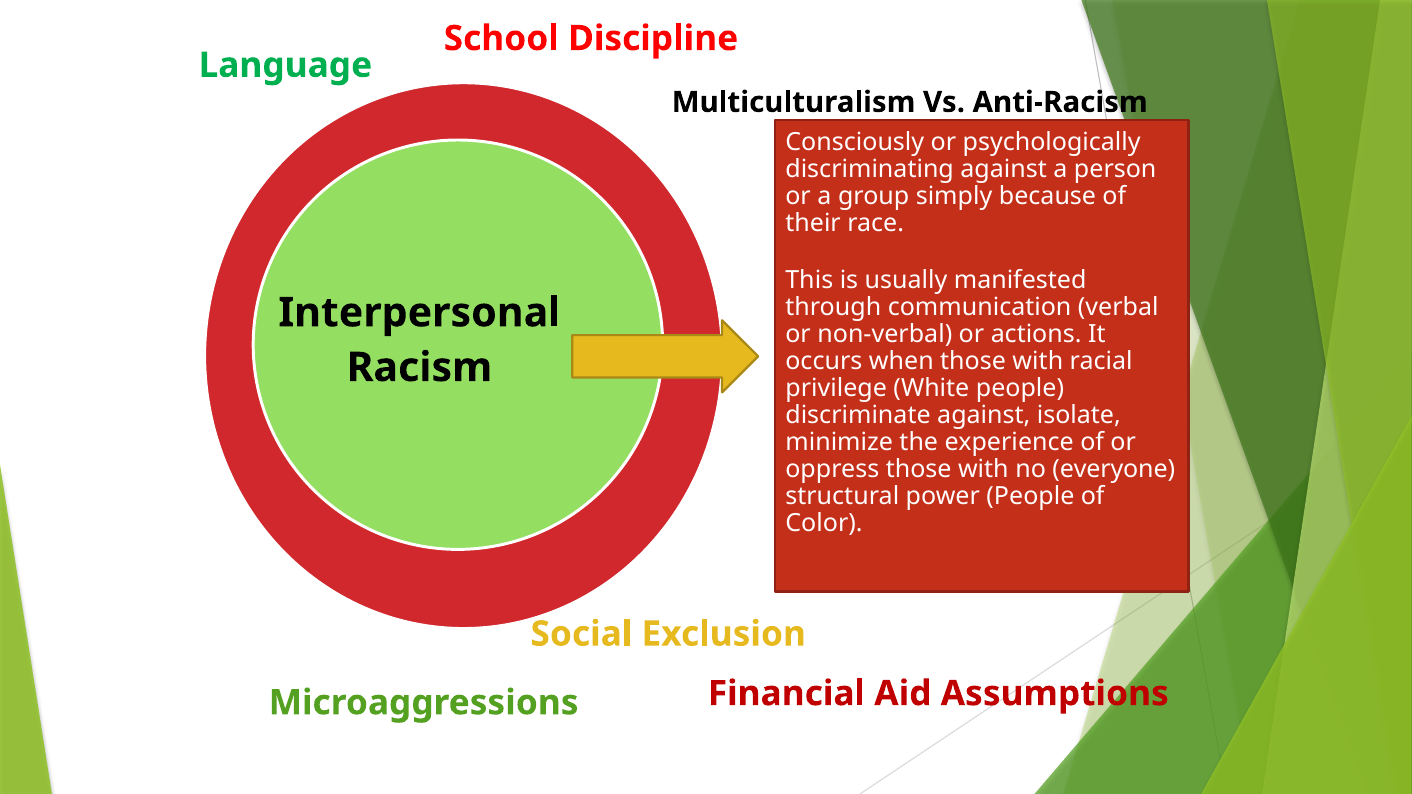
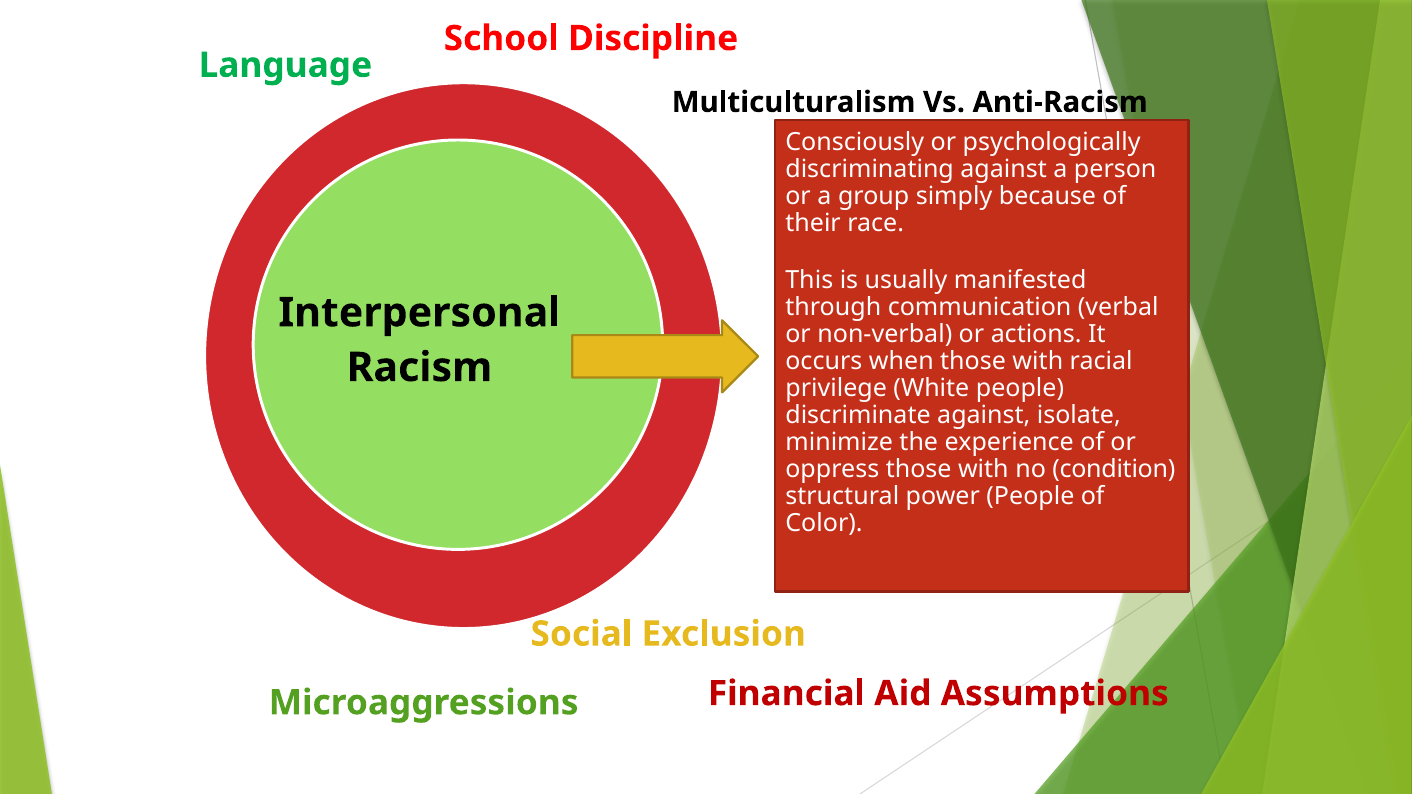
everyone: everyone -> condition (1114, 469)
